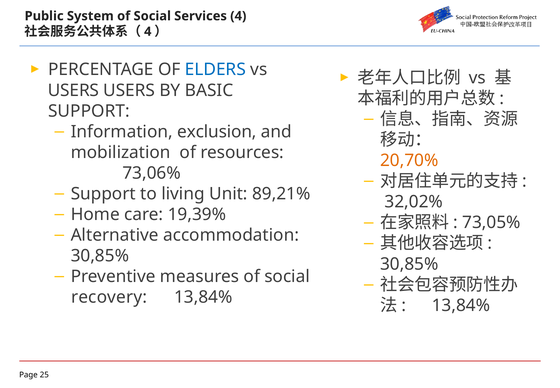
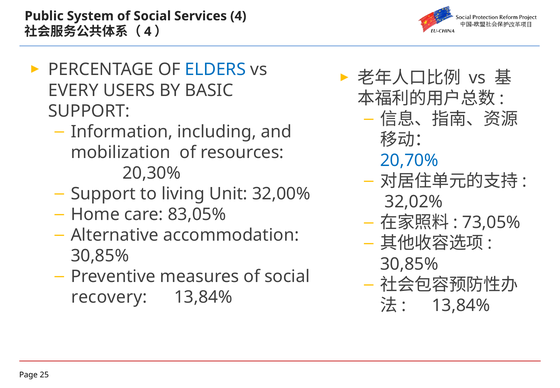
USERS: USERS -> EVERY (73, 90)
exclusion: exclusion -> including (217, 132)
20,70% colour: orange -> blue (409, 160)
73,06%: 73,06% -> 20,30% (152, 173)
89,21%: 89,21% -> 32,00% (281, 194)
19,39%: 19,39% -> 83,05% (197, 214)
